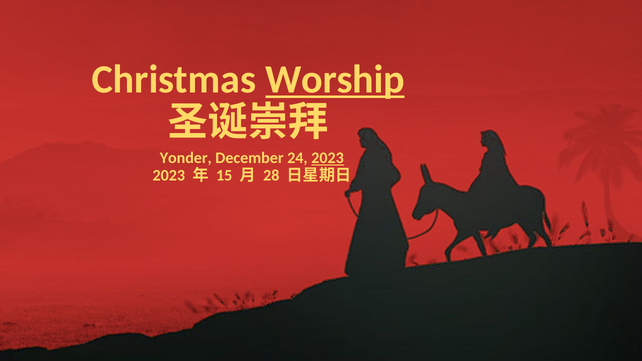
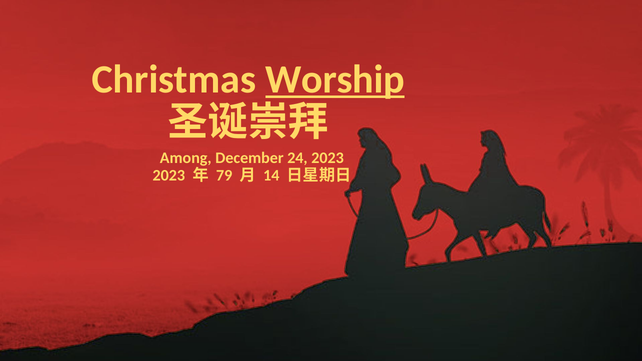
Yonder: Yonder -> Among (186, 158)
2023 underline: present -> none (328, 158)
15: 15 -> 79 (224, 175)
28: 28 -> 14 (271, 175)
